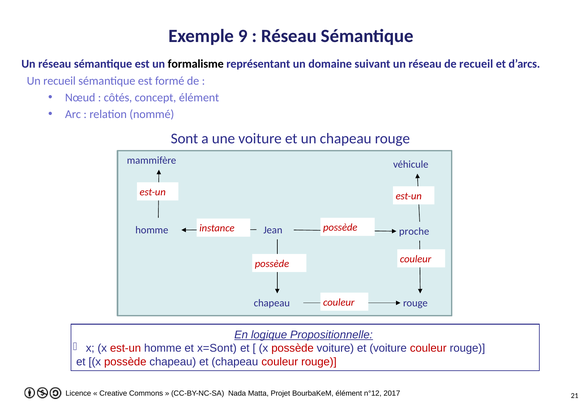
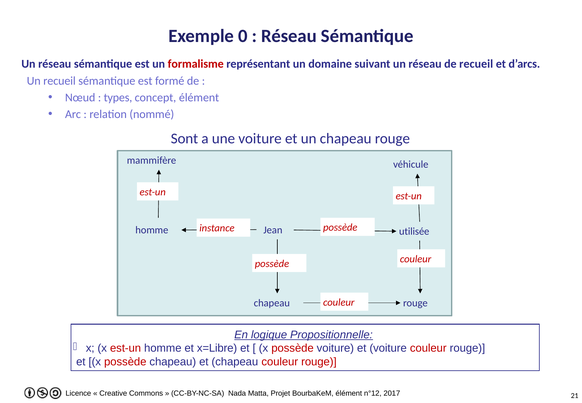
9: 9 -> 0 (243, 36)
formalisme colour: black -> red (196, 64)
côtés: côtés -> types (118, 97)
proche: proche -> utilisée (414, 231)
x=Sont: x=Sont -> x=Libre (217, 348)
